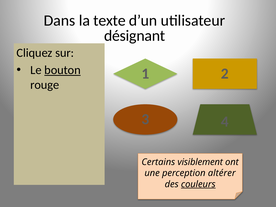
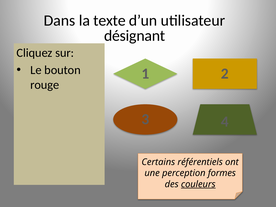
bouton underline: present -> none (63, 70)
visiblement: visiblement -> référentiels (200, 162)
altérer: altérer -> formes (222, 173)
